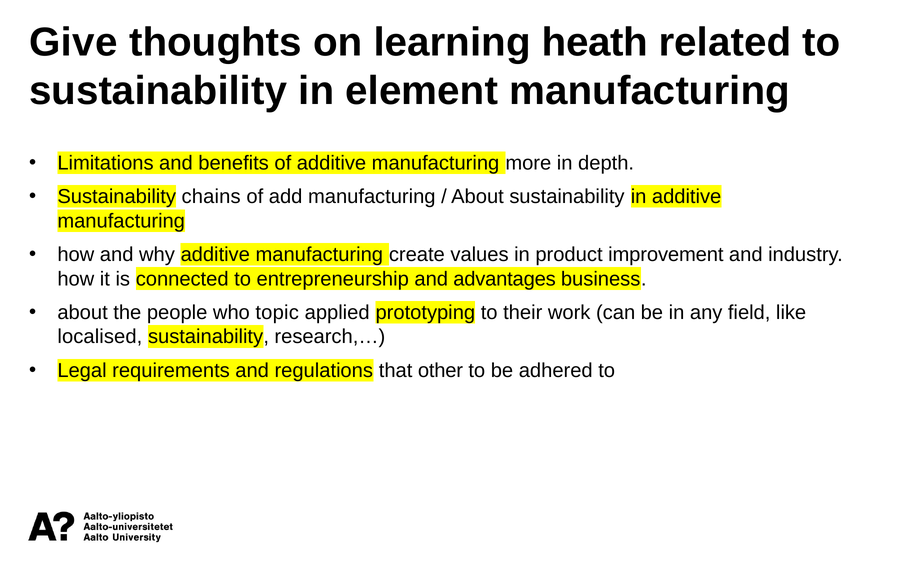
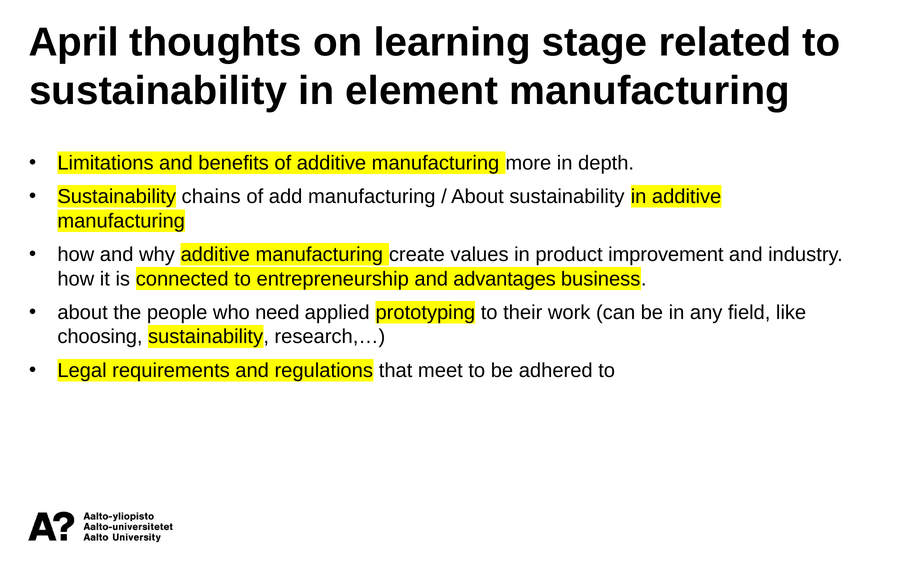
Give: Give -> April (74, 43)
heath: heath -> stage (595, 43)
topic: topic -> need (277, 313)
localised: localised -> choosing (100, 337)
other: other -> meet (440, 371)
